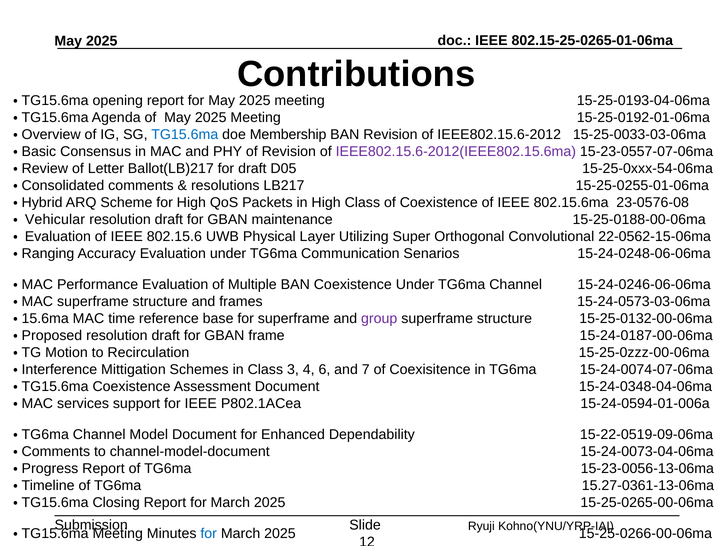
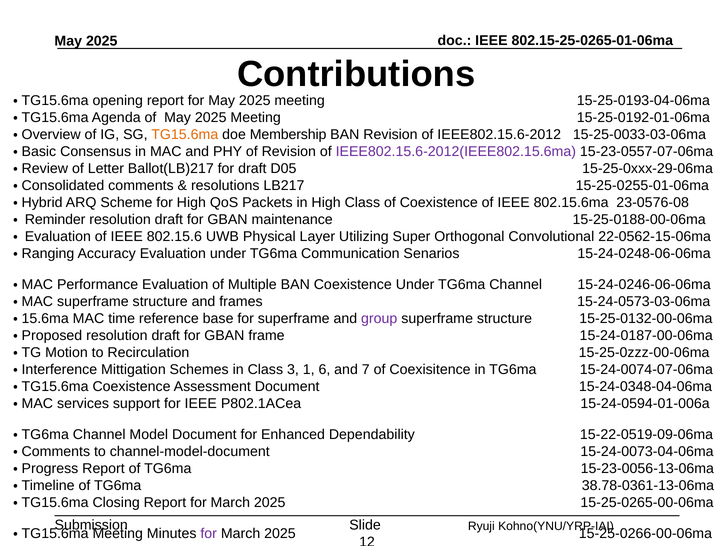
TG15.6ma colour: blue -> orange (185, 134)
15-25-0xxx-54-06ma: 15-25-0xxx-54-06ma -> 15-25-0xxx-29-06ma (648, 168)
Vehicular: Vehicular -> Reminder (55, 219)
4: 4 -> 1 (309, 370)
15.27-0361-13-06ma: 15.27-0361-13-06ma -> 38.78-0361-13-06ma (648, 486)
for colour: blue -> purple (209, 534)
